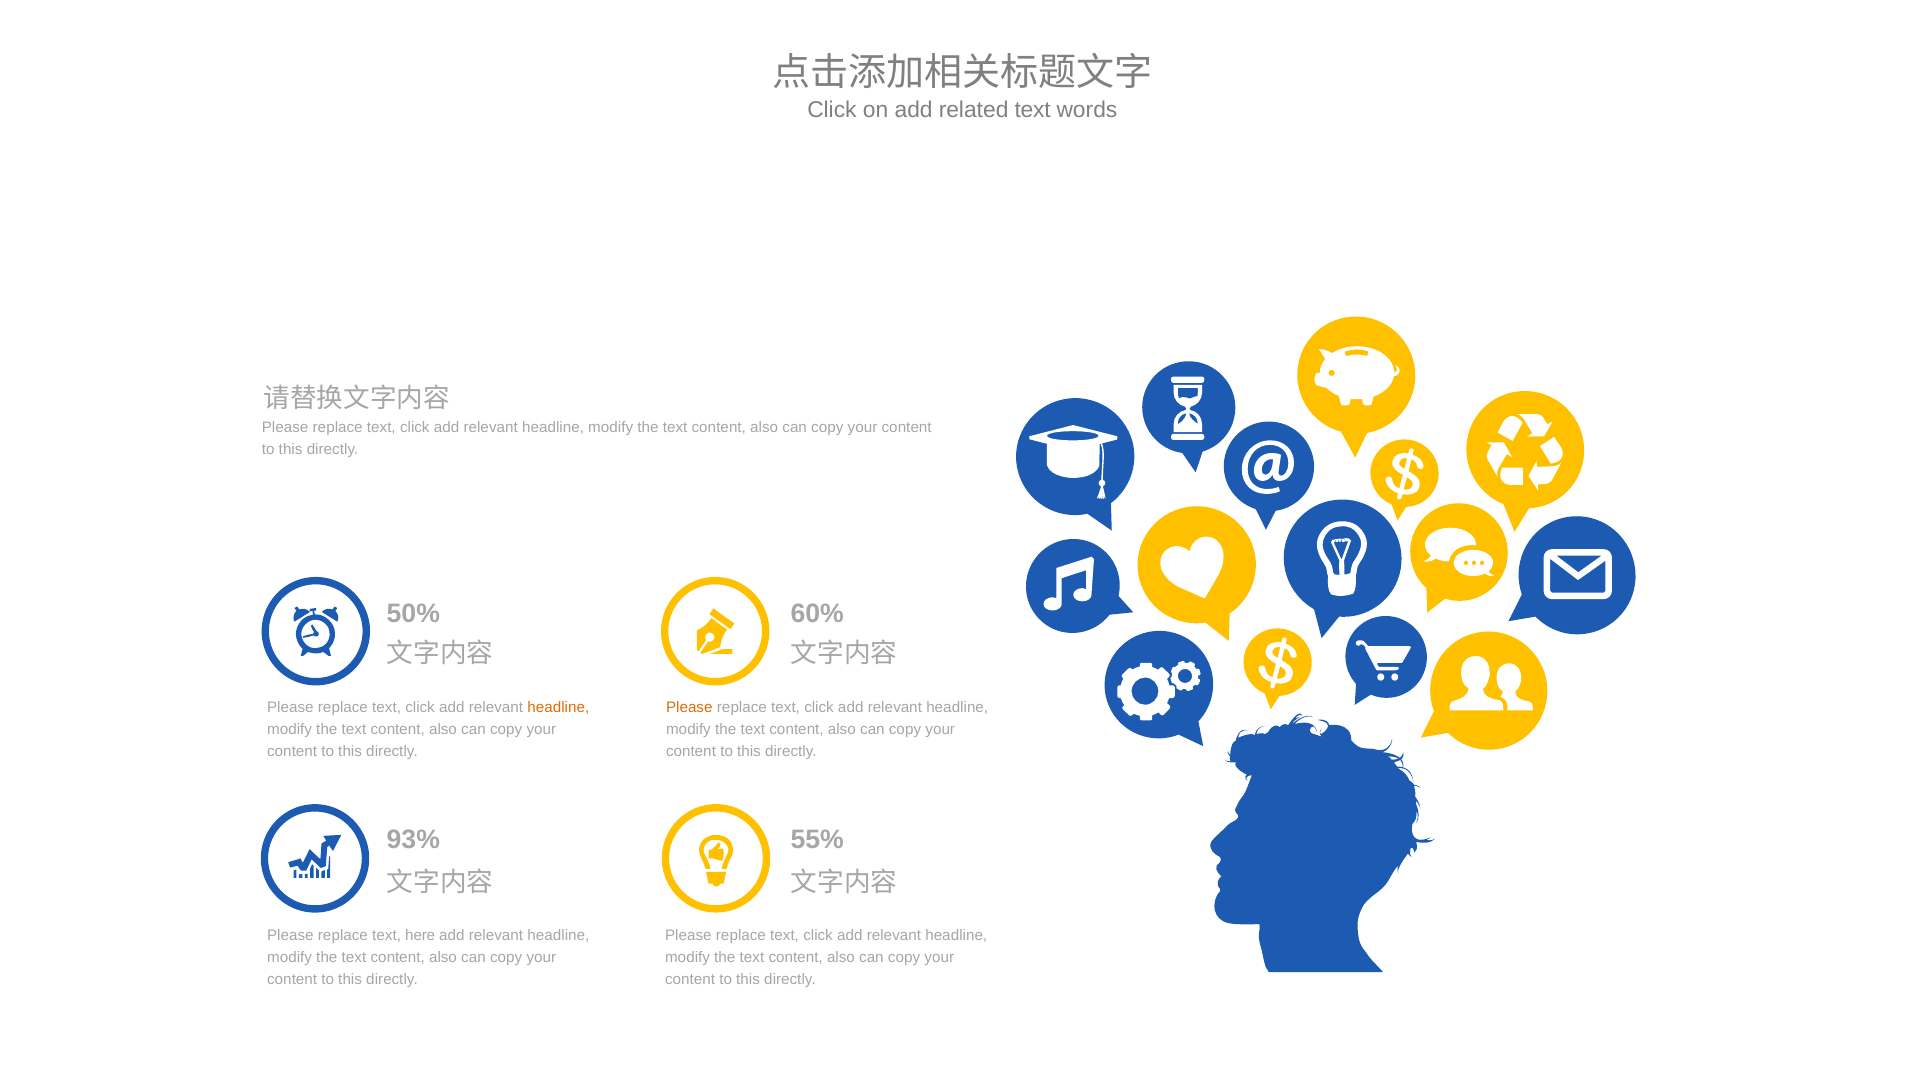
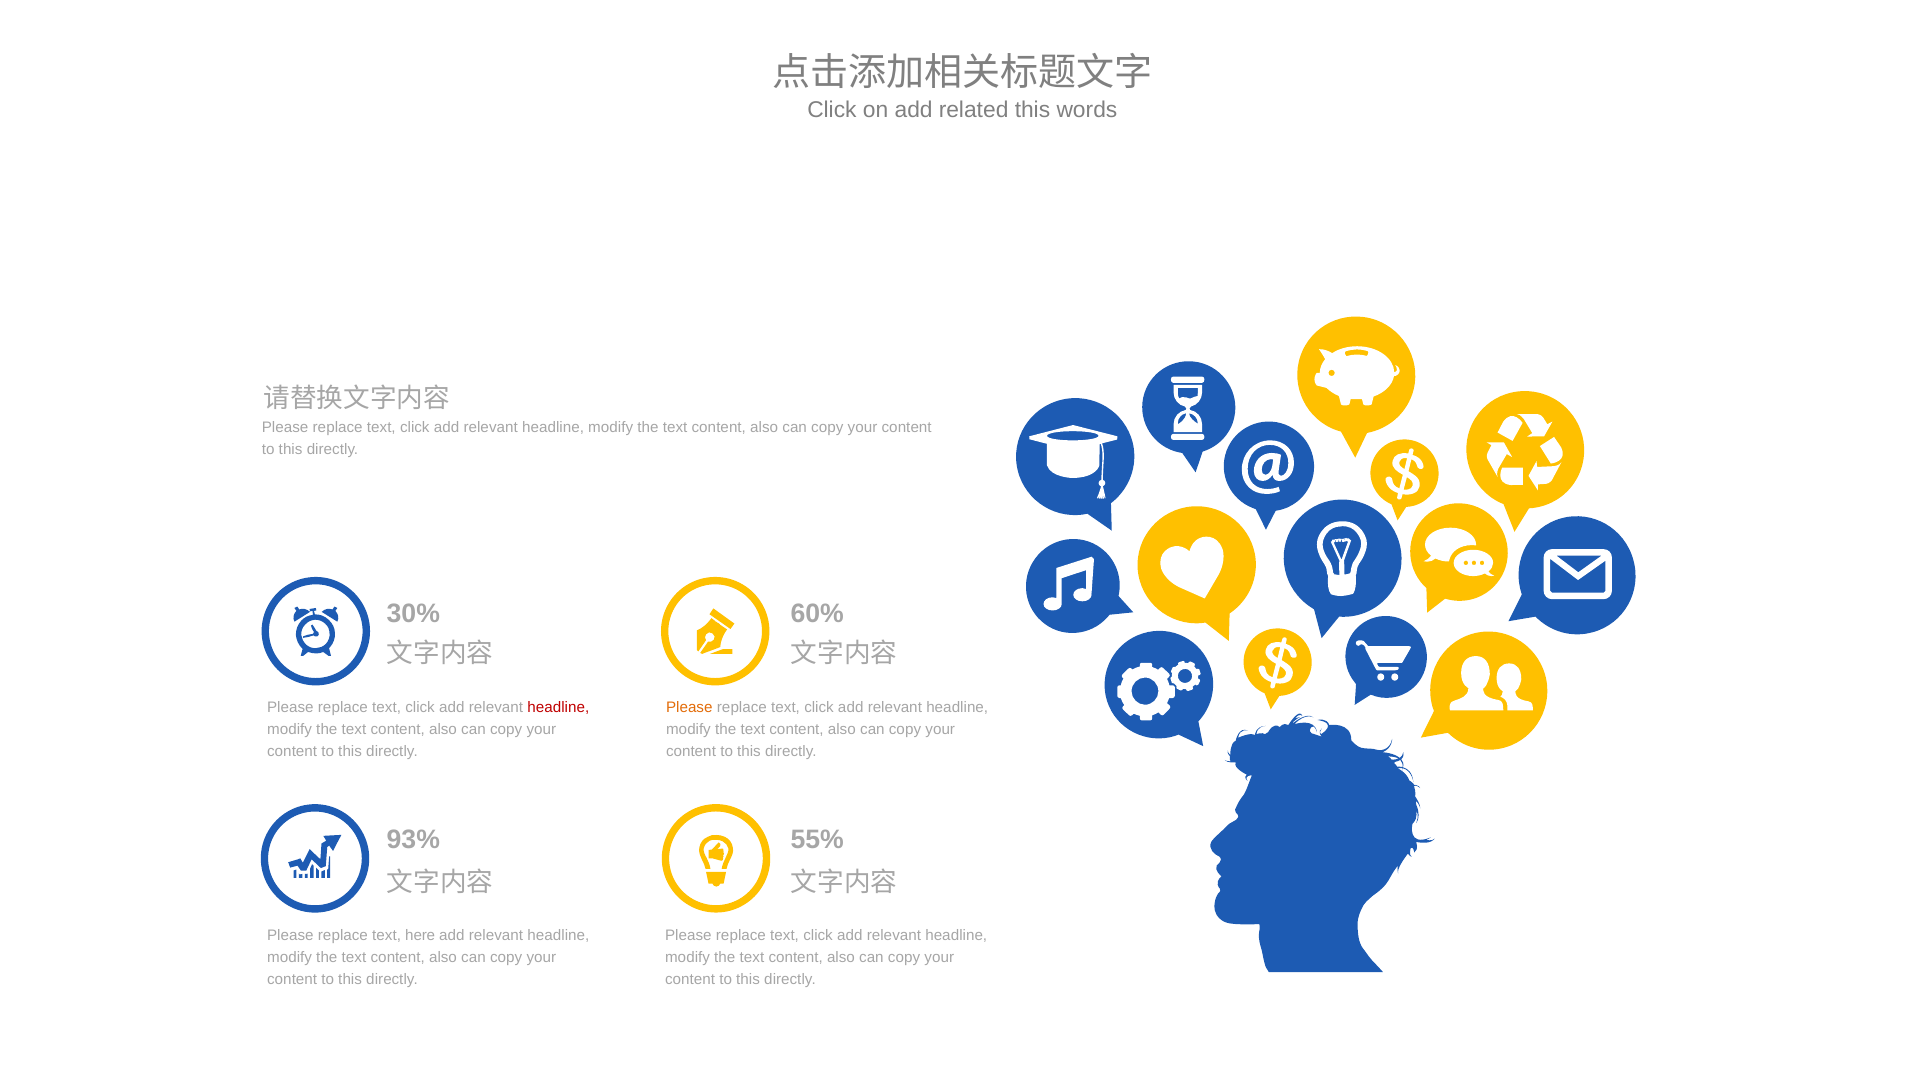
related text: text -> this (1032, 110)
50%: 50% -> 30% (413, 614)
headline colour: orange -> red (558, 707)
